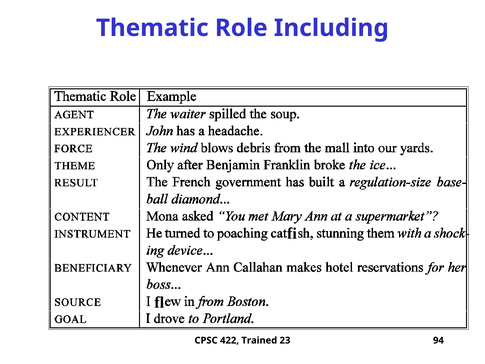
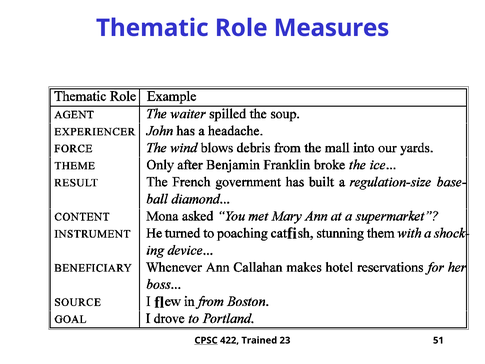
Including: Including -> Measures (331, 28)
CPSC underline: none -> present (206, 340)
94: 94 -> 51 (438, 340)
